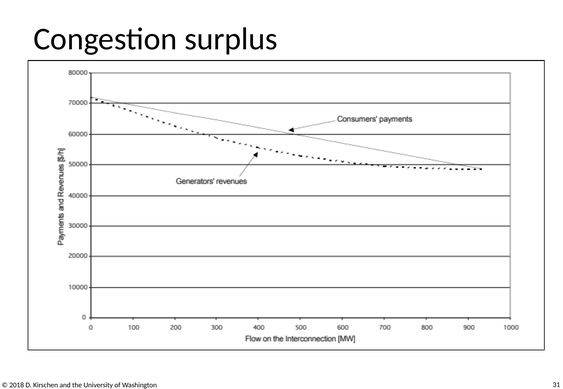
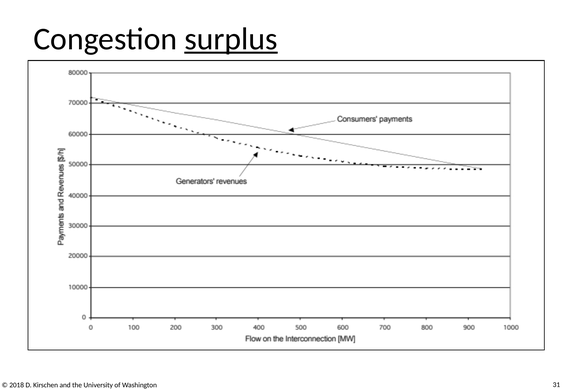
surplus underline: none -> present (231, 39)
